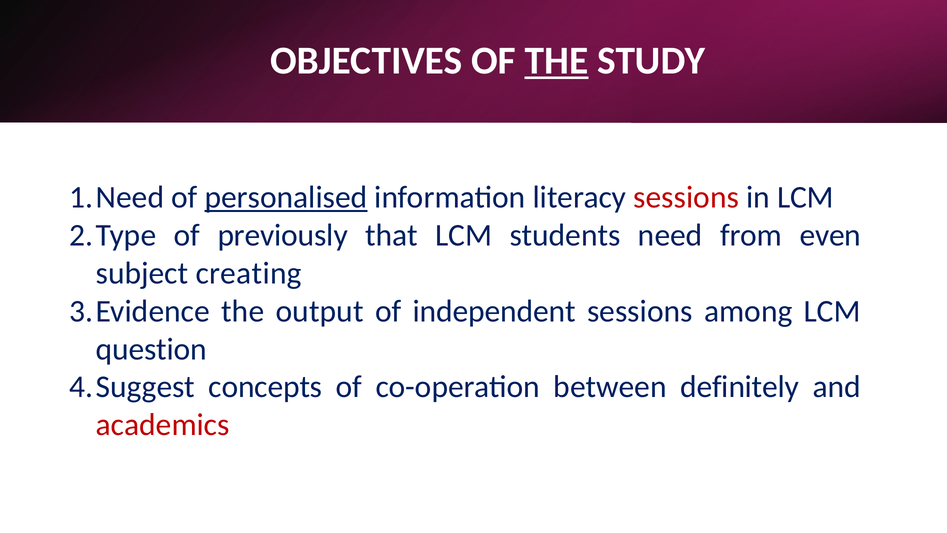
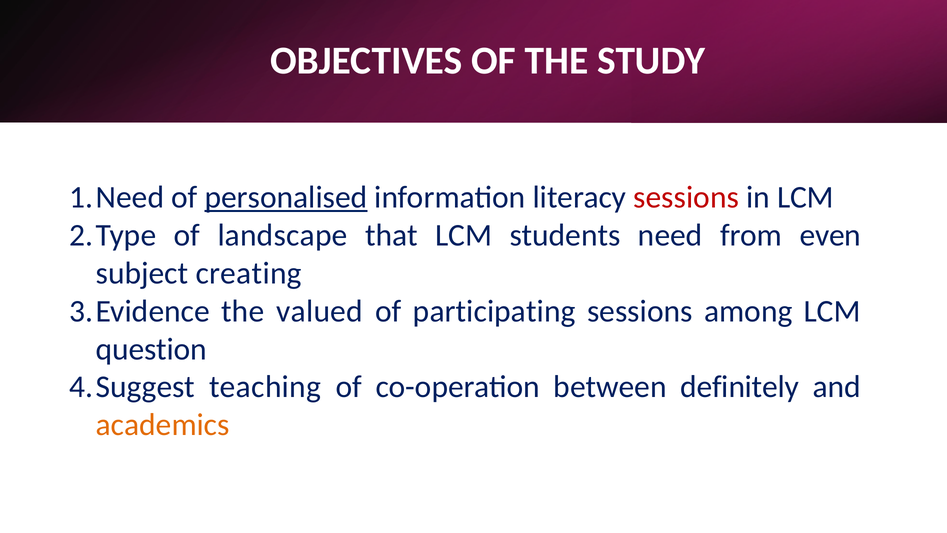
THE underline: present -> none (557, 61)
previously: previously -> landscape (283, 235)
output: output -> valued (320, 311)
independent: independent -> participating (494, 311)
concepts: concepts -> teaching (265, 387)
academics colour: red -> orange (163, 425)
